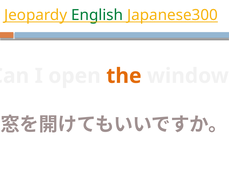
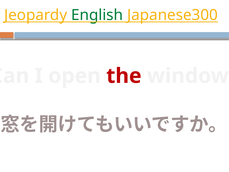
the colour: orange -> red (124, 76)
